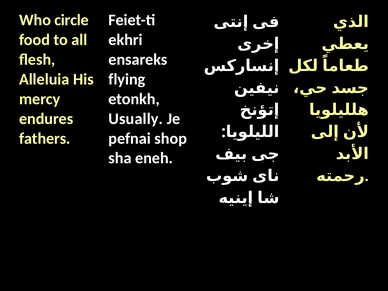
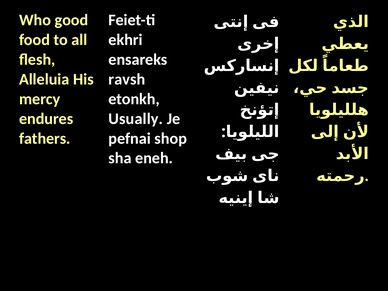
circle: circle -> good (71, 20)
flying: flying -> ravsh (127, 79)
